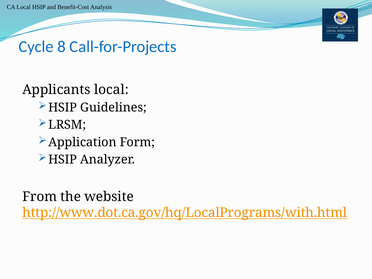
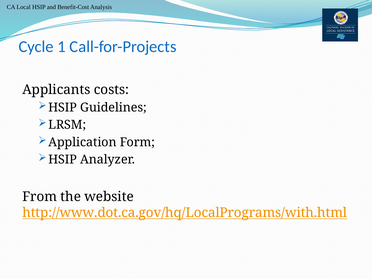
8: 8 -> 1 (62, 47)
Applicants local: local -> costs (111, 90)
